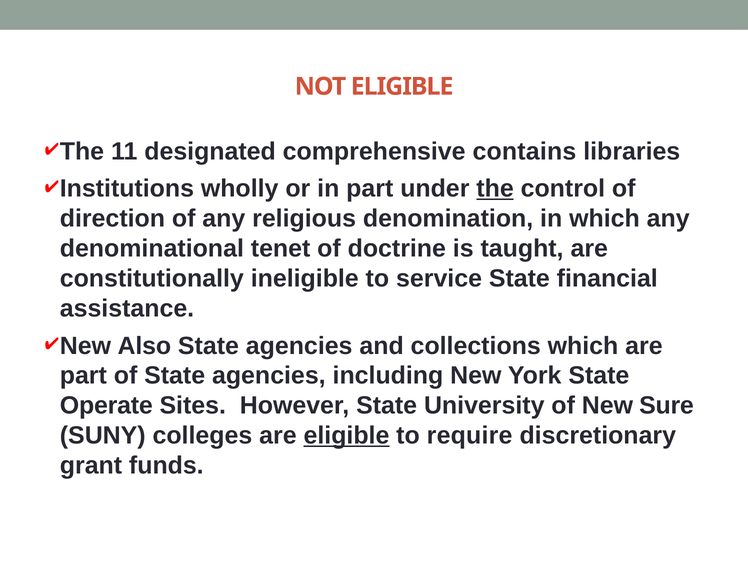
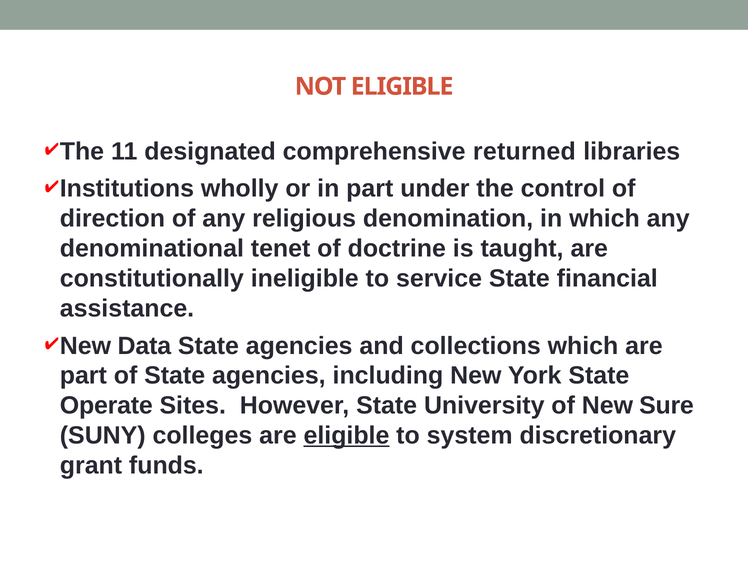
contains: contains -> returned (524, 151)
the underline: present -> none (495, 189)
Also: Also -> Data (144, 346)
require: require -> system (470, 436)
